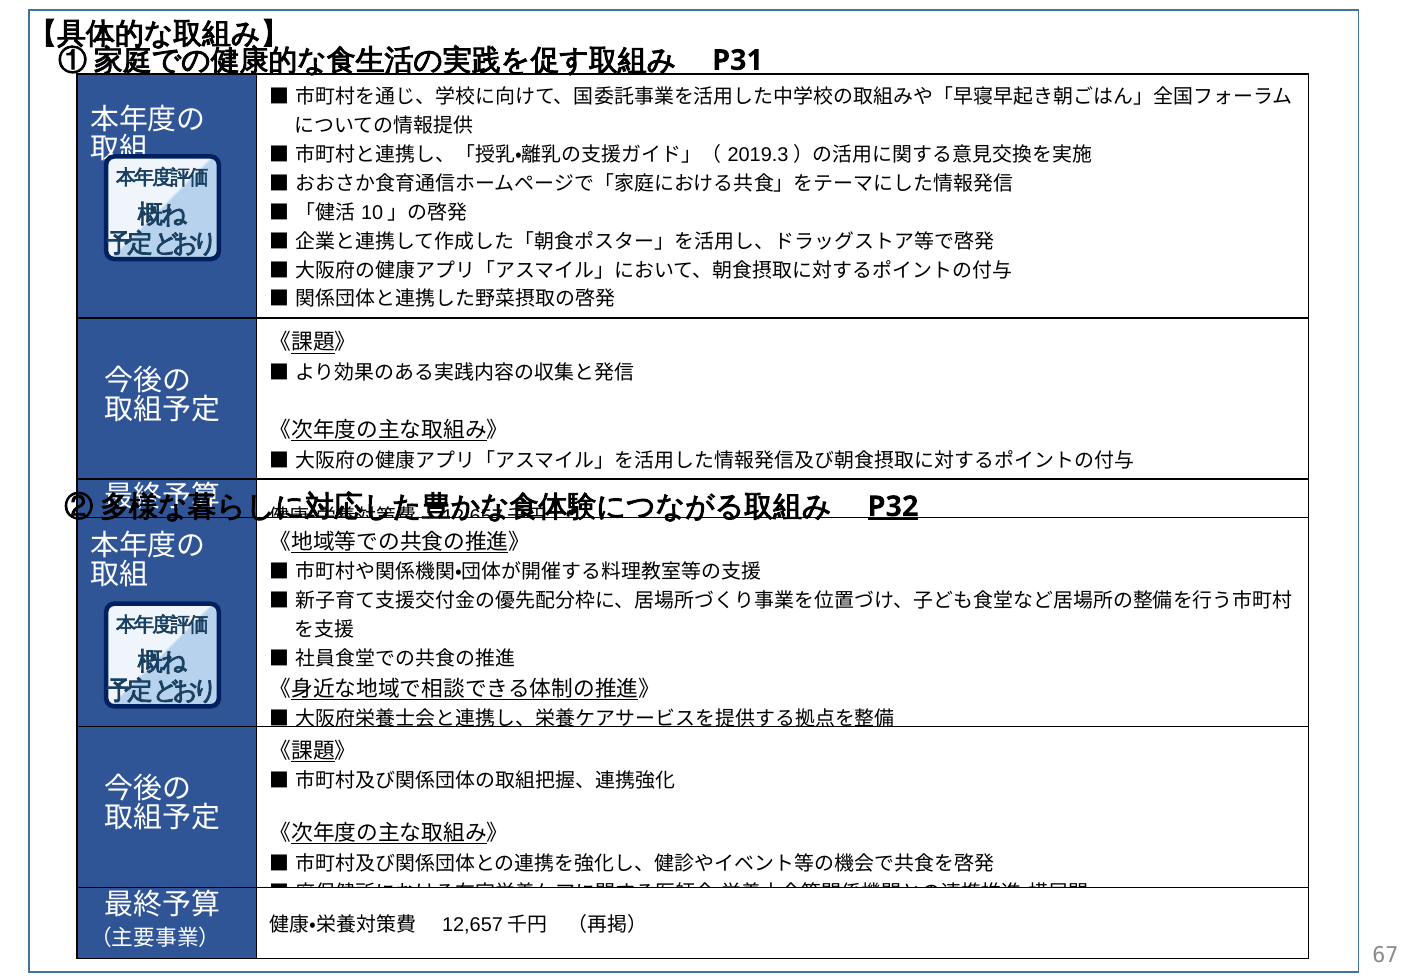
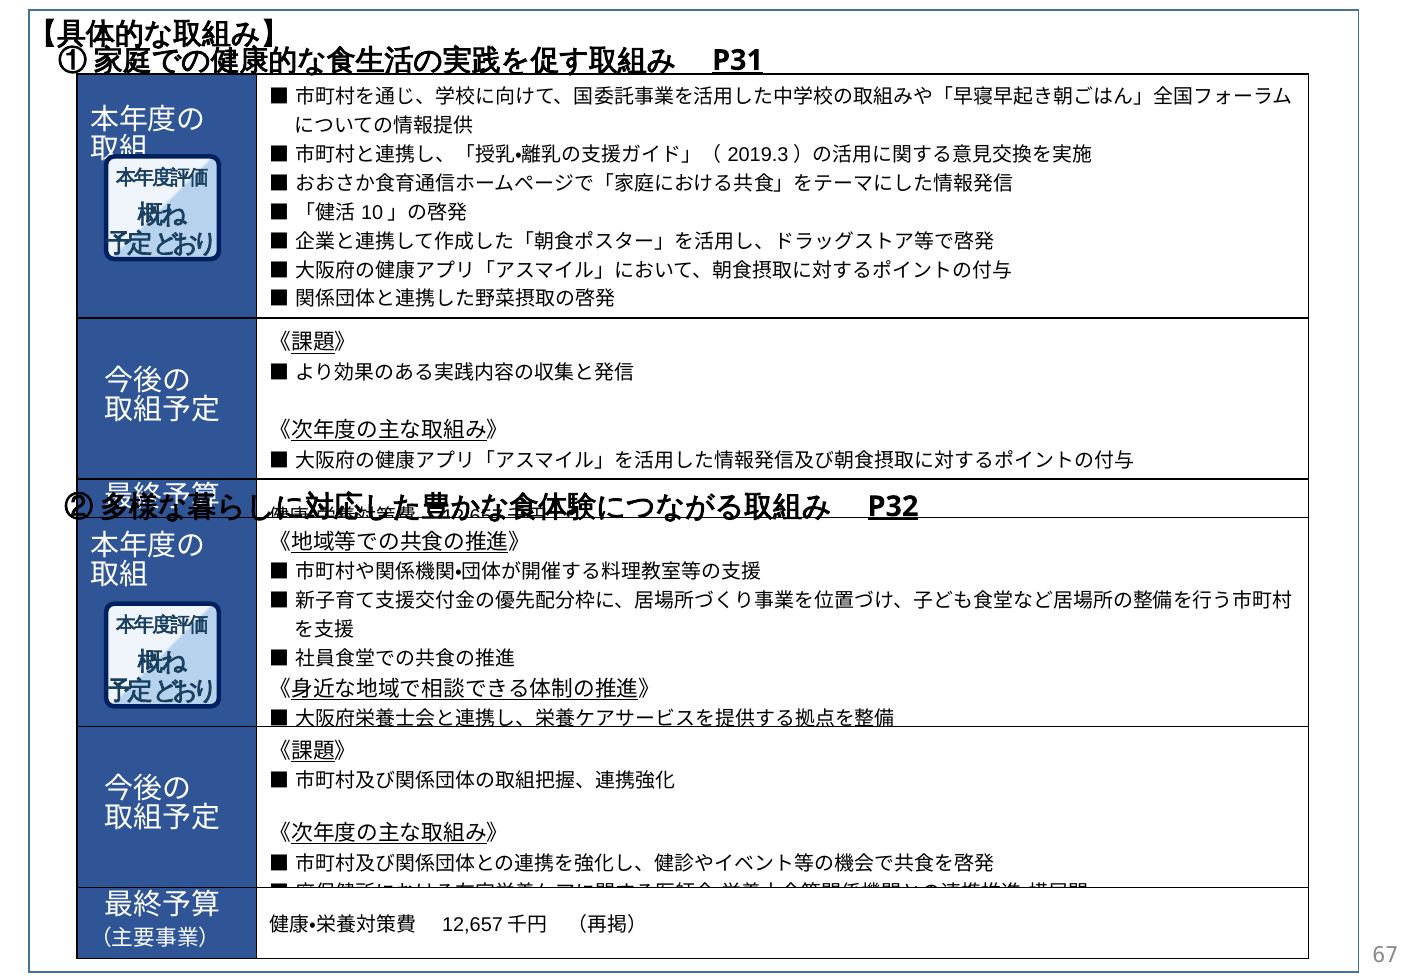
P31 underline: none -> present (738, 60)
